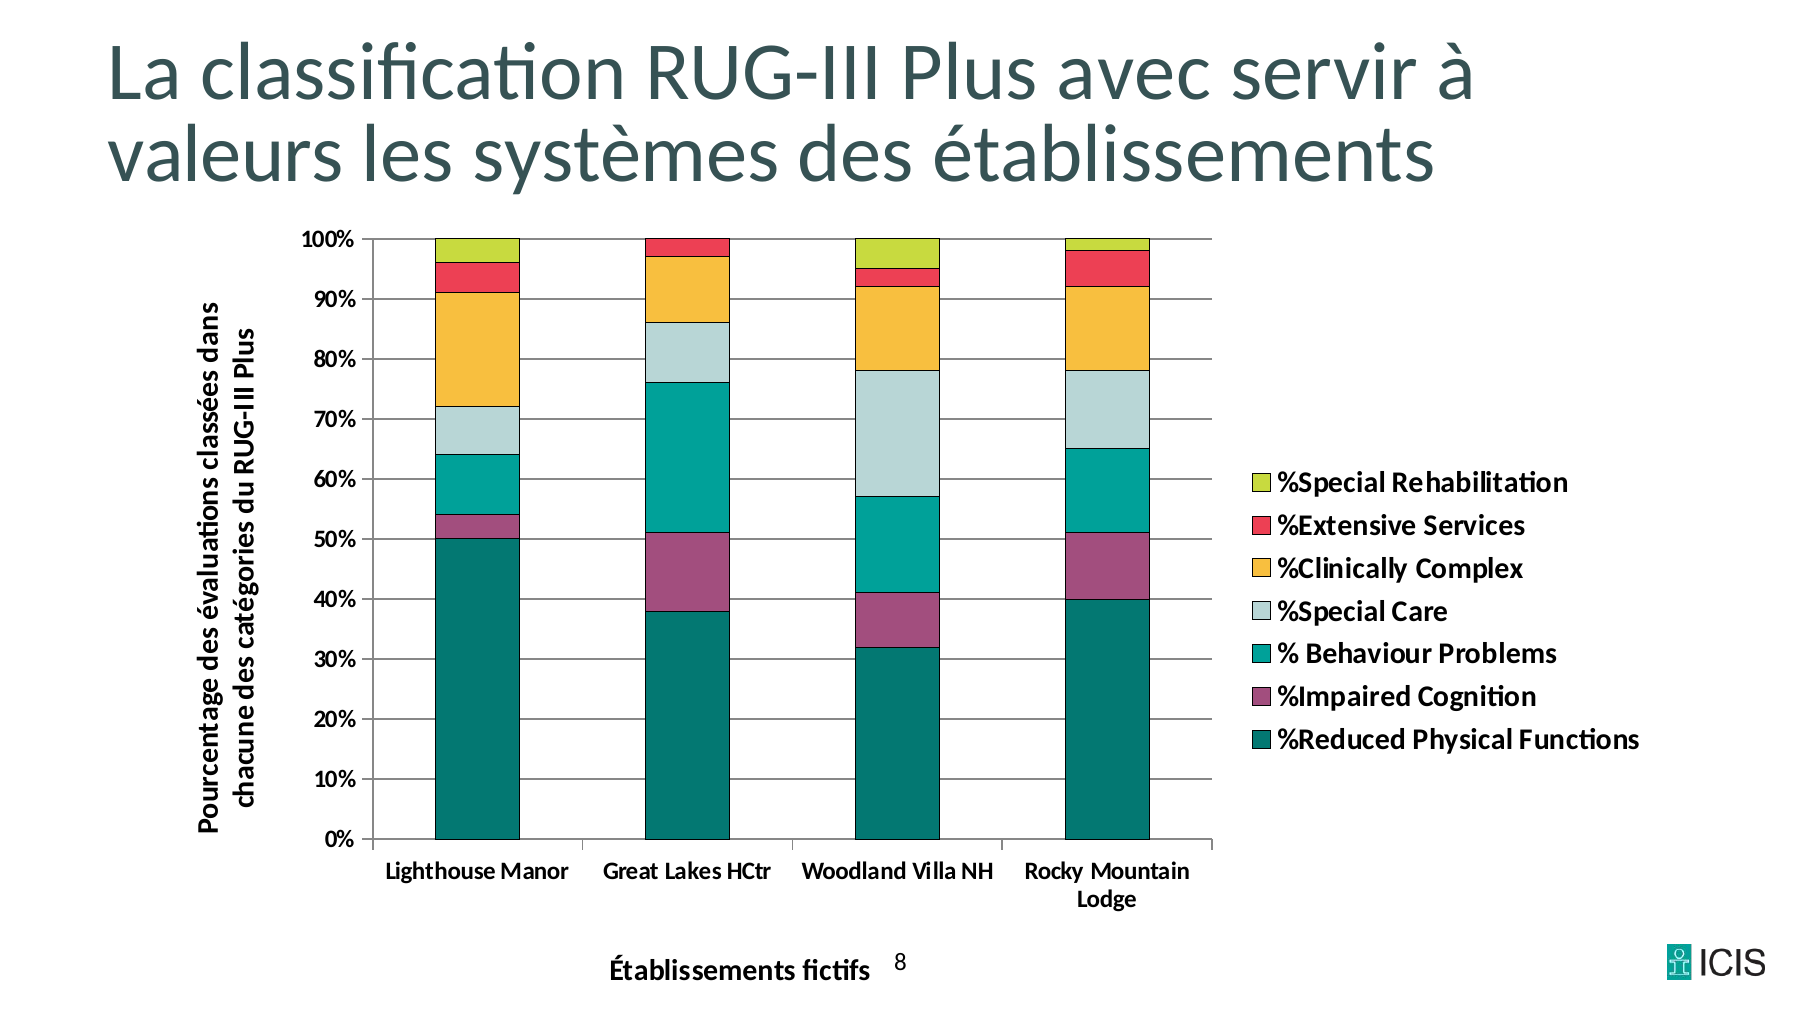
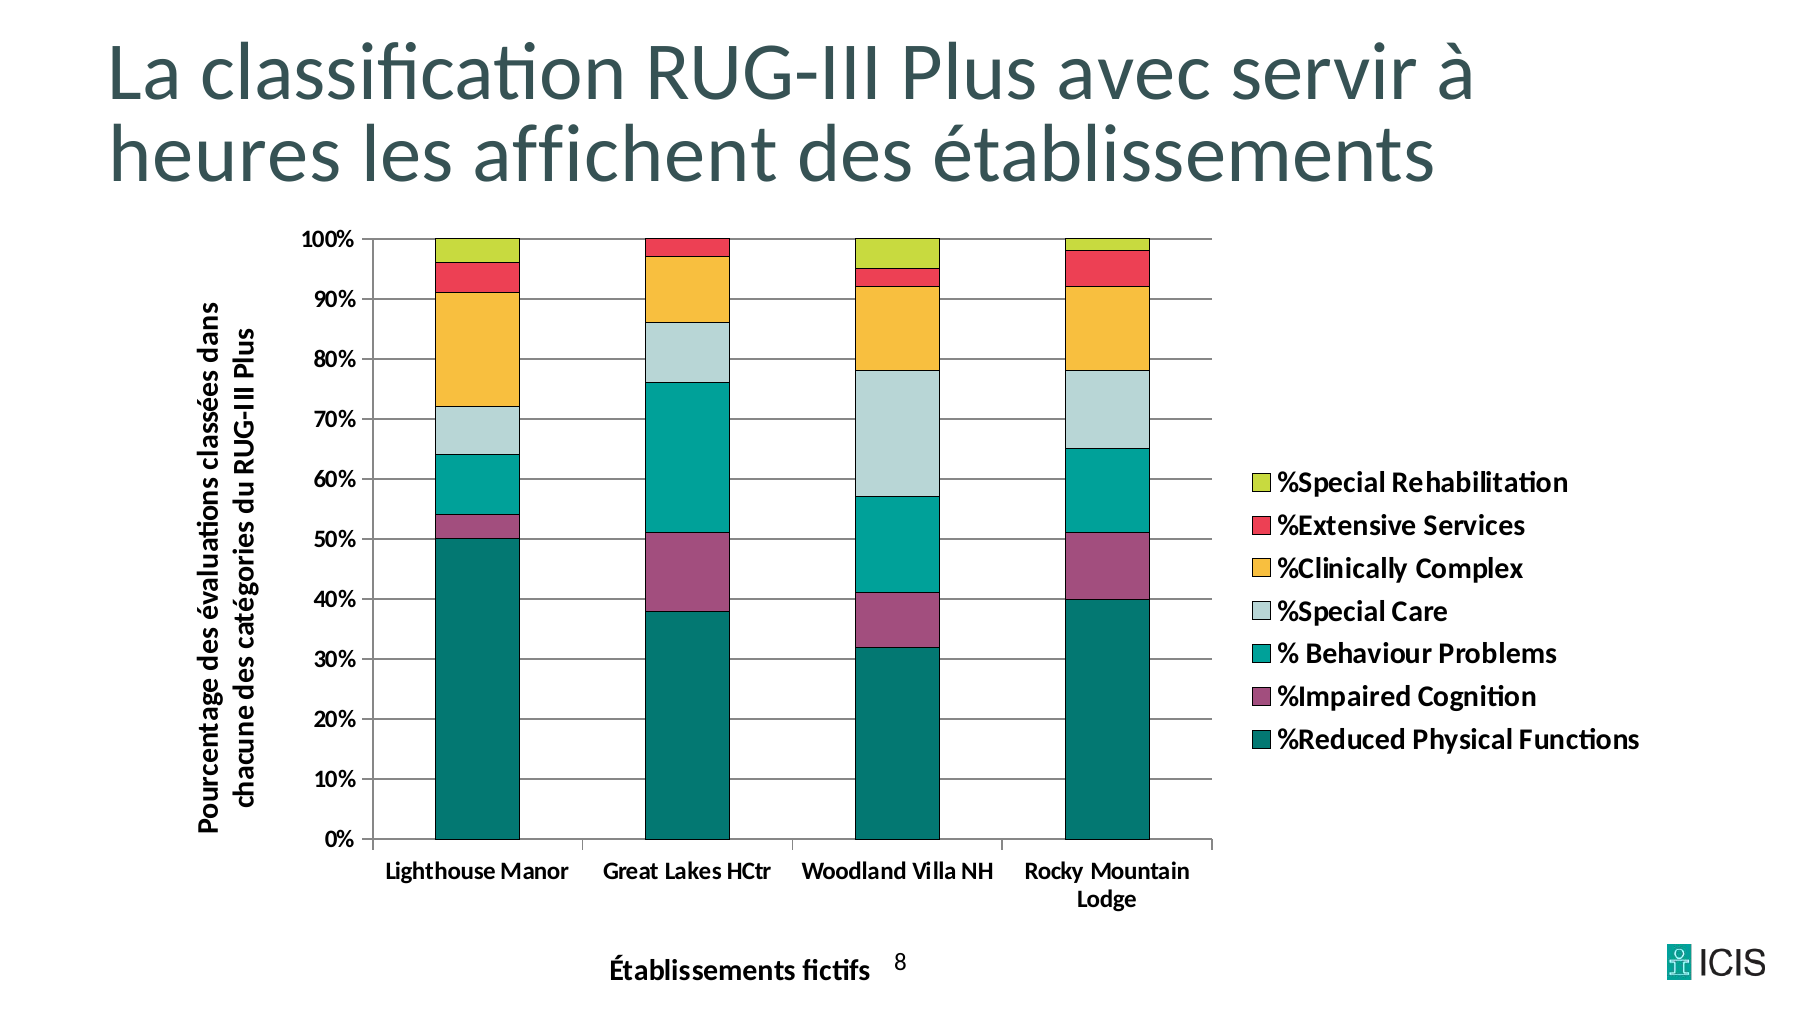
valeurs: valeurs -> heures (225, 154)
systèmes: systèmes -> affichent (625, 154)
